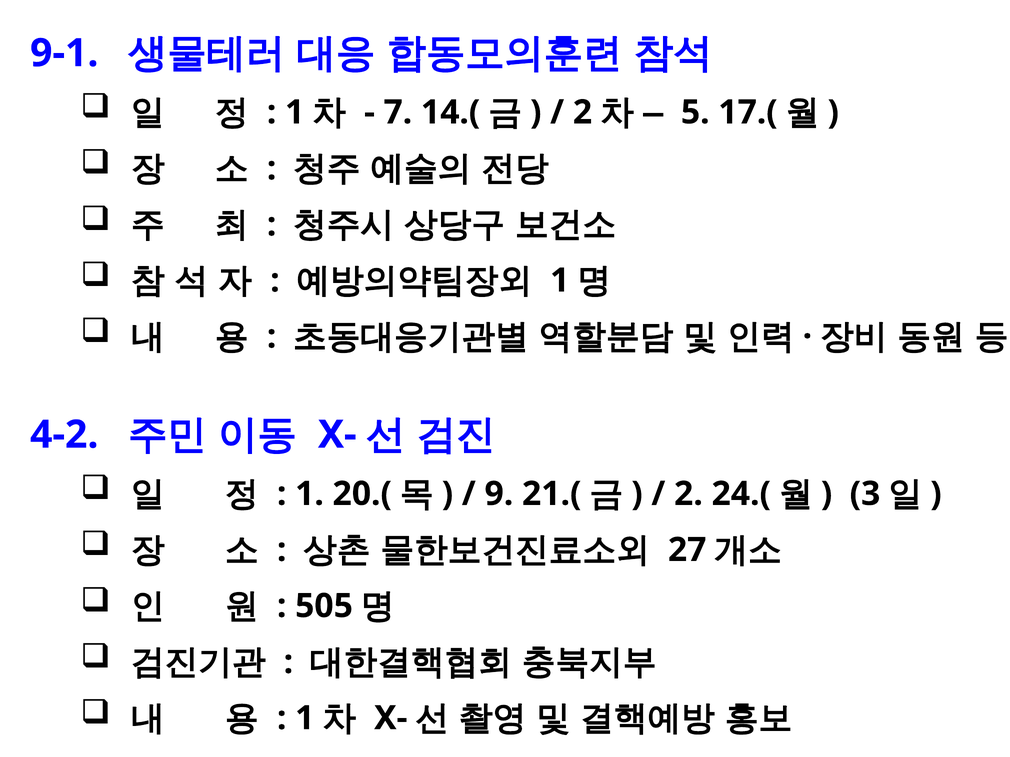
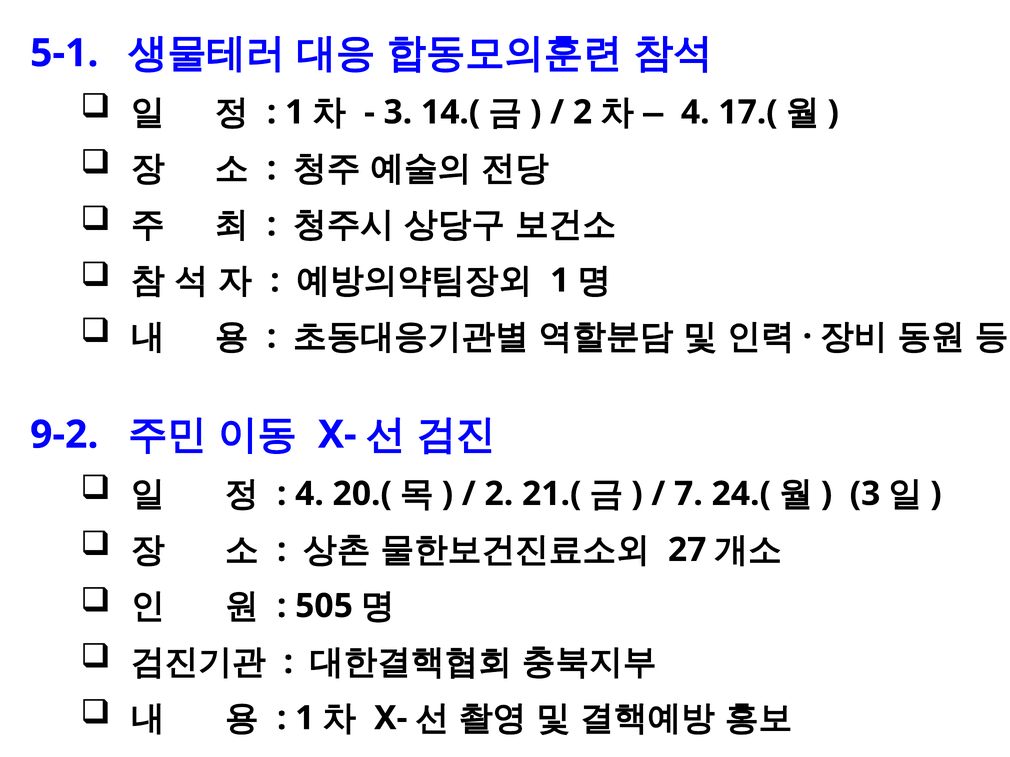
9-1: 9-1 -> 5-1 (64, 53)
7: 7 -> 3 (398, 112)
5: 5 -> 4 (695, 112)
4-2: 4-2 -> 9-2 (64, 435)
1: 1 -> 4 (309, 494)
9: 9 -> 2 (499, 494)
2: 2 -> 7 (688, 494)
